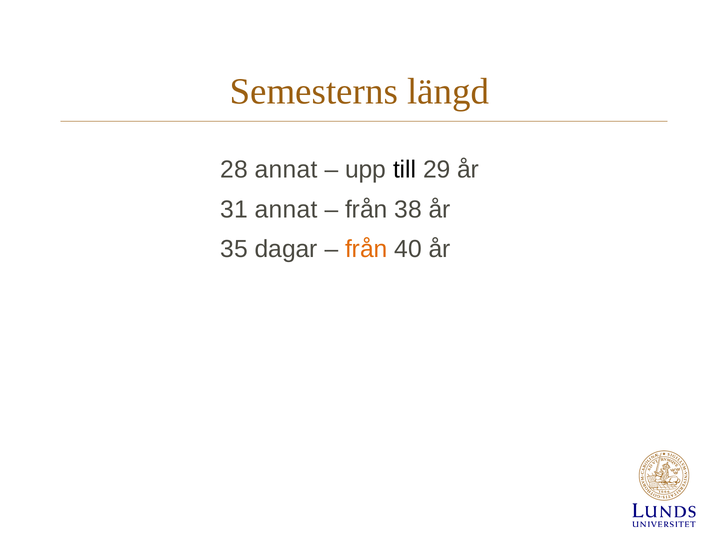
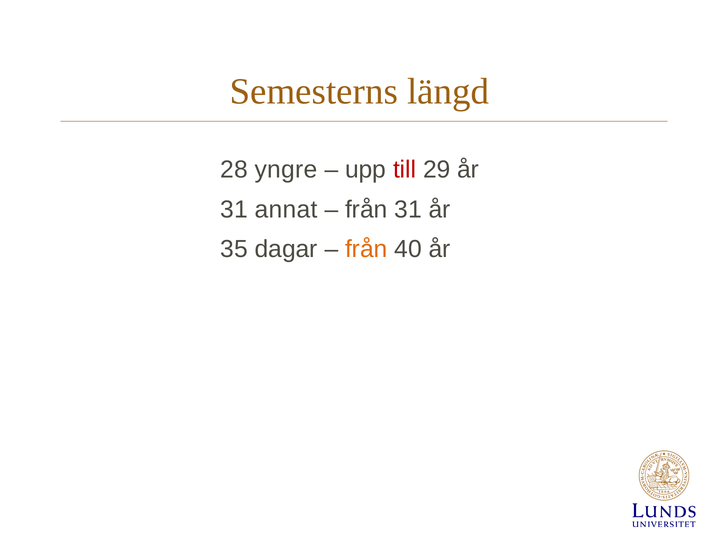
28 annat: annat -> yngre (286, 170)
till colour: black -> red (405, 170)
från 38: 38 -> 31 (408, 210)
